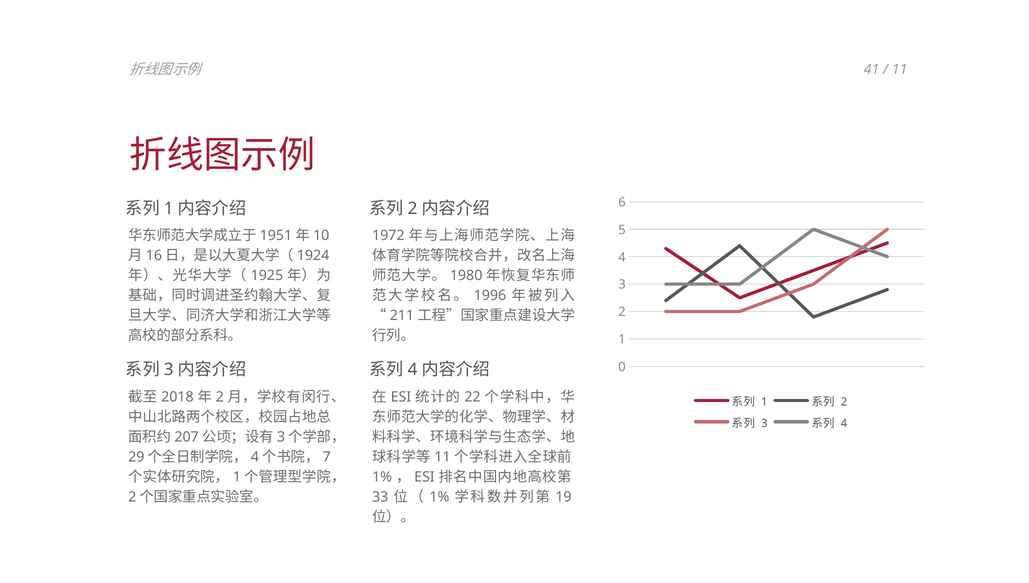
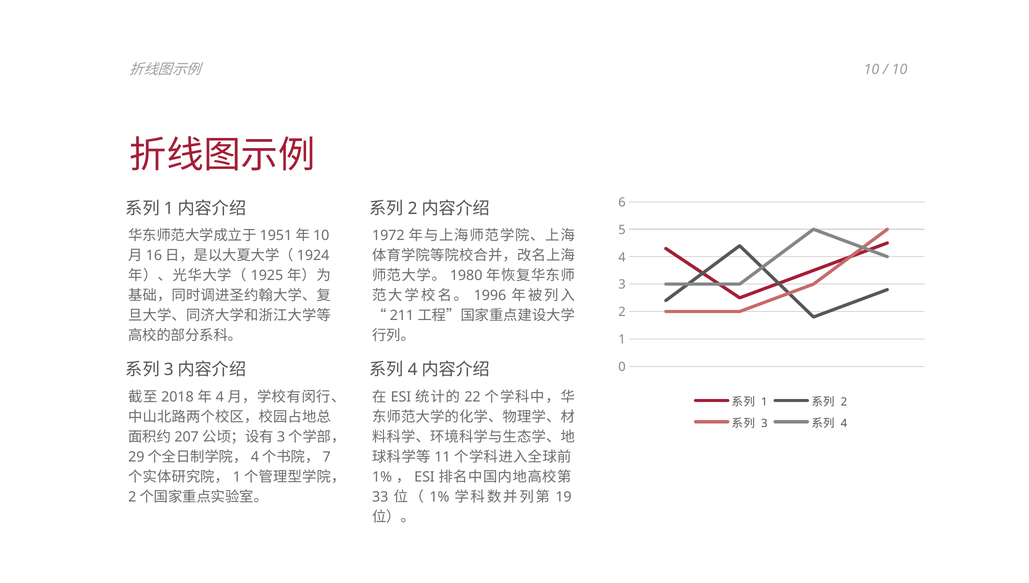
41: 41 -> 10 (871, 70)
11: 11 -> 10 (900, 70)
2: 2 -> 4 (220, 397)
